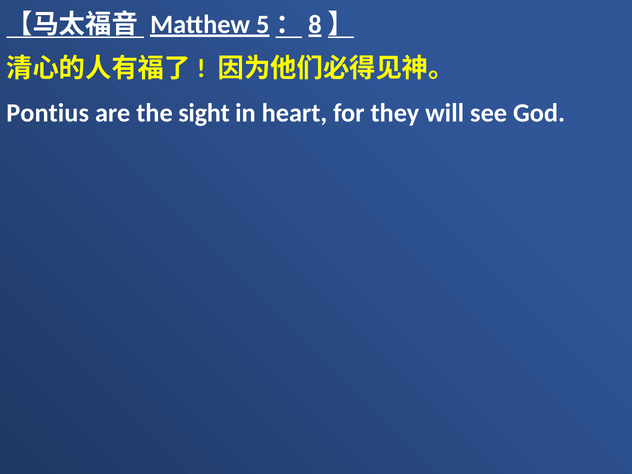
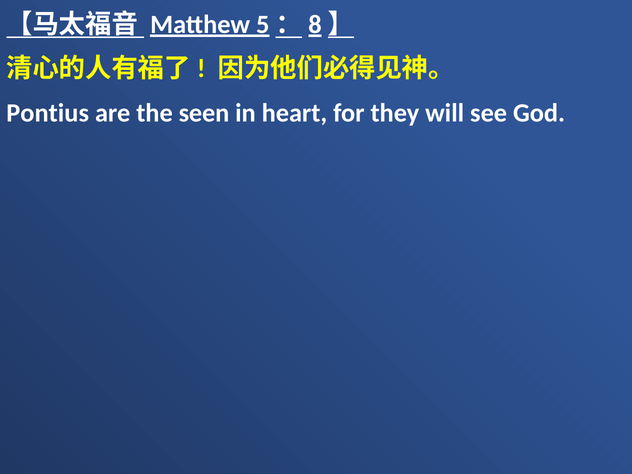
sight: sight -> seen (204, 113)
